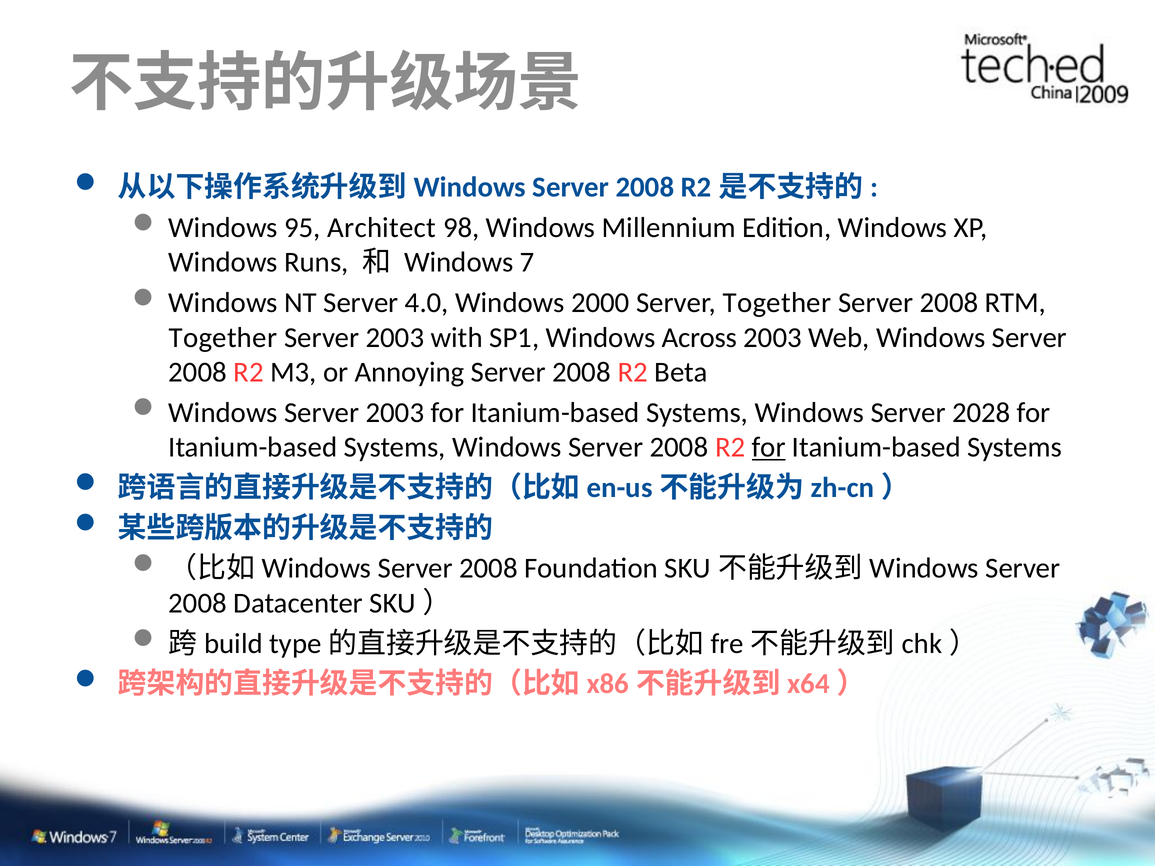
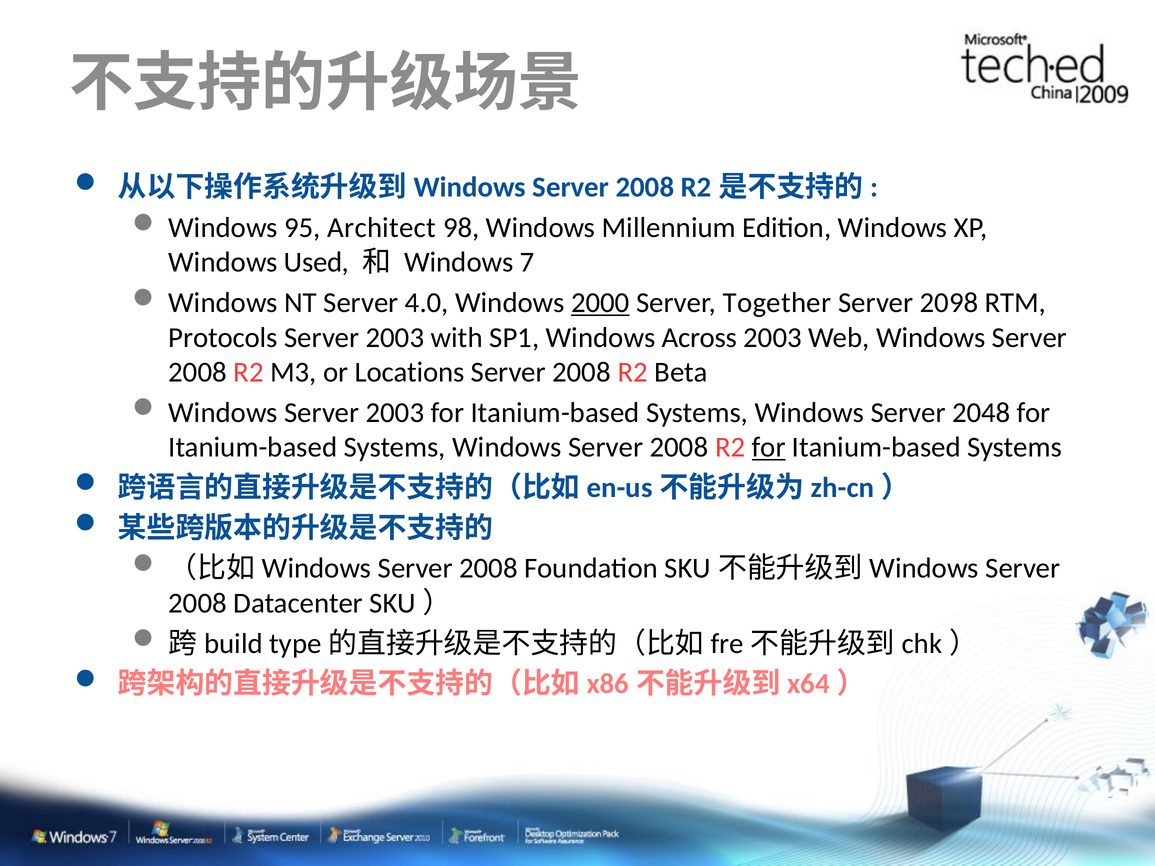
Runs: Runs -> Used (317, 263)
2000 underline: none -> present (600, 303)
2008: 2008 -> 2098 (949, 303)
Together: Together -> Protocols (223, 338)
Annoying: Annoying -> Locations (410, 372)
2028: 2028 -> 2048 (981, 413)
